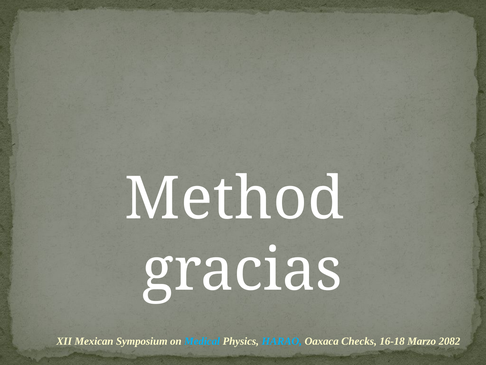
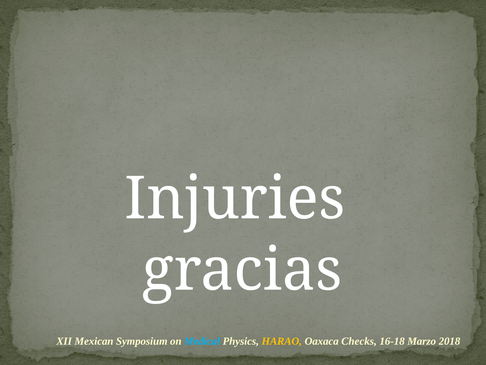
Method: Method -> Injuries (235, 198)
HARAO colour: light blue -> yellow (282, 341)
2082: 2082 -> 2018 (449, 341)
